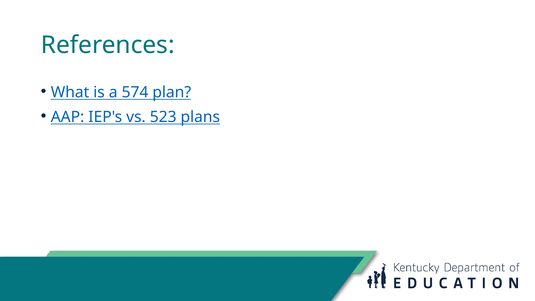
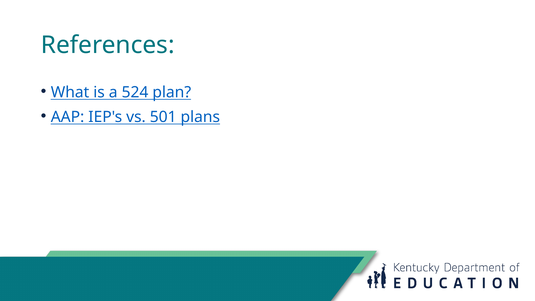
574: 574 -> 524 (135, 92)
523: 523 -> 501 (163, 117)
